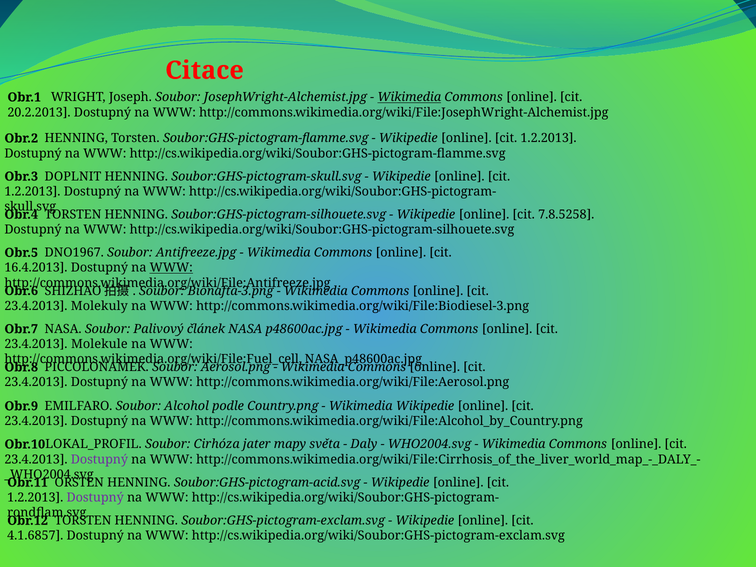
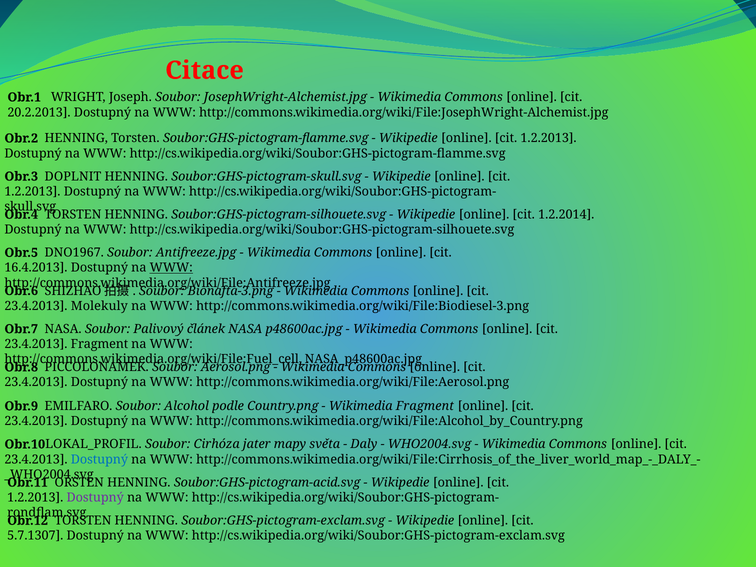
Wikimedia underline: present -> none (409, 97)
7.8.5258: 7.8.5258 -> 1.2.2014 (566, 215)
23.4.2013 Molekule: Molekule -> Fragment (99, 344)
Wikimedia Wikipedie: Wikipedie -> Fragment (425, 406)
Dostupný colour: purple -> blue (99, 459)
4.1.6857: 4.1.6857 -> 5.7.1307 (35, 536)
